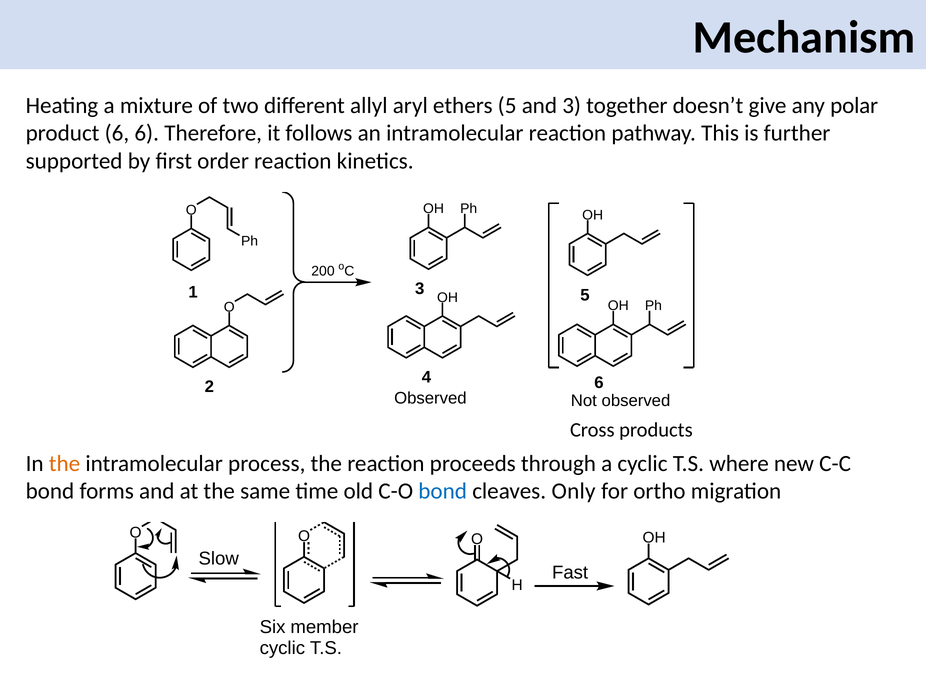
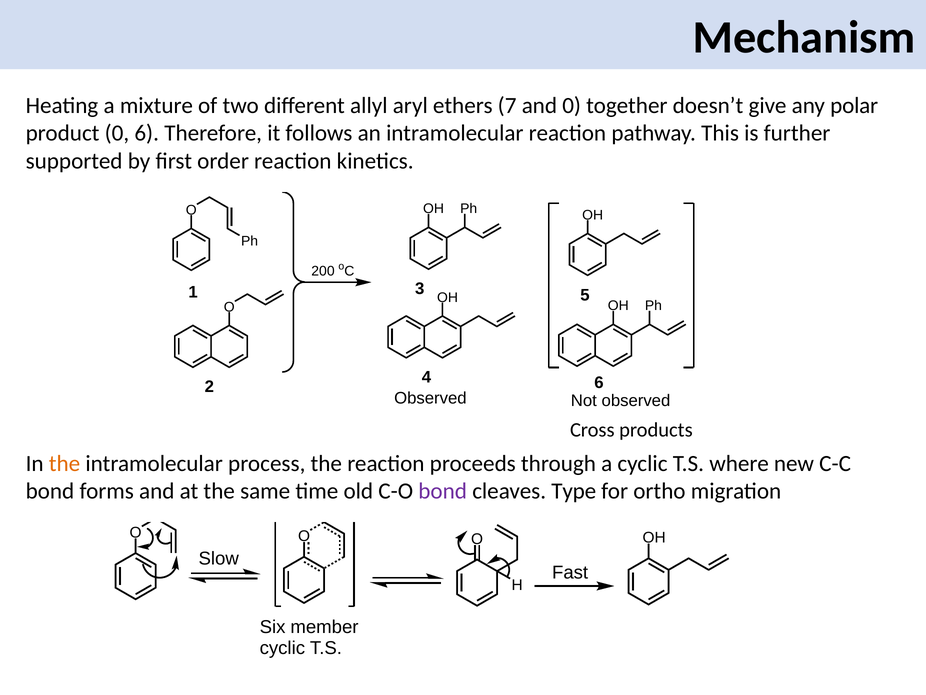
ethers 5: 5 -> 7 (507, 105)
and 3: 3 -> 0 (572, 105)
product 6: 6 -> 0 (117, 133)
bond colour: blue -> purple (443, 491)
Only: Only -> Type (574, 491)
